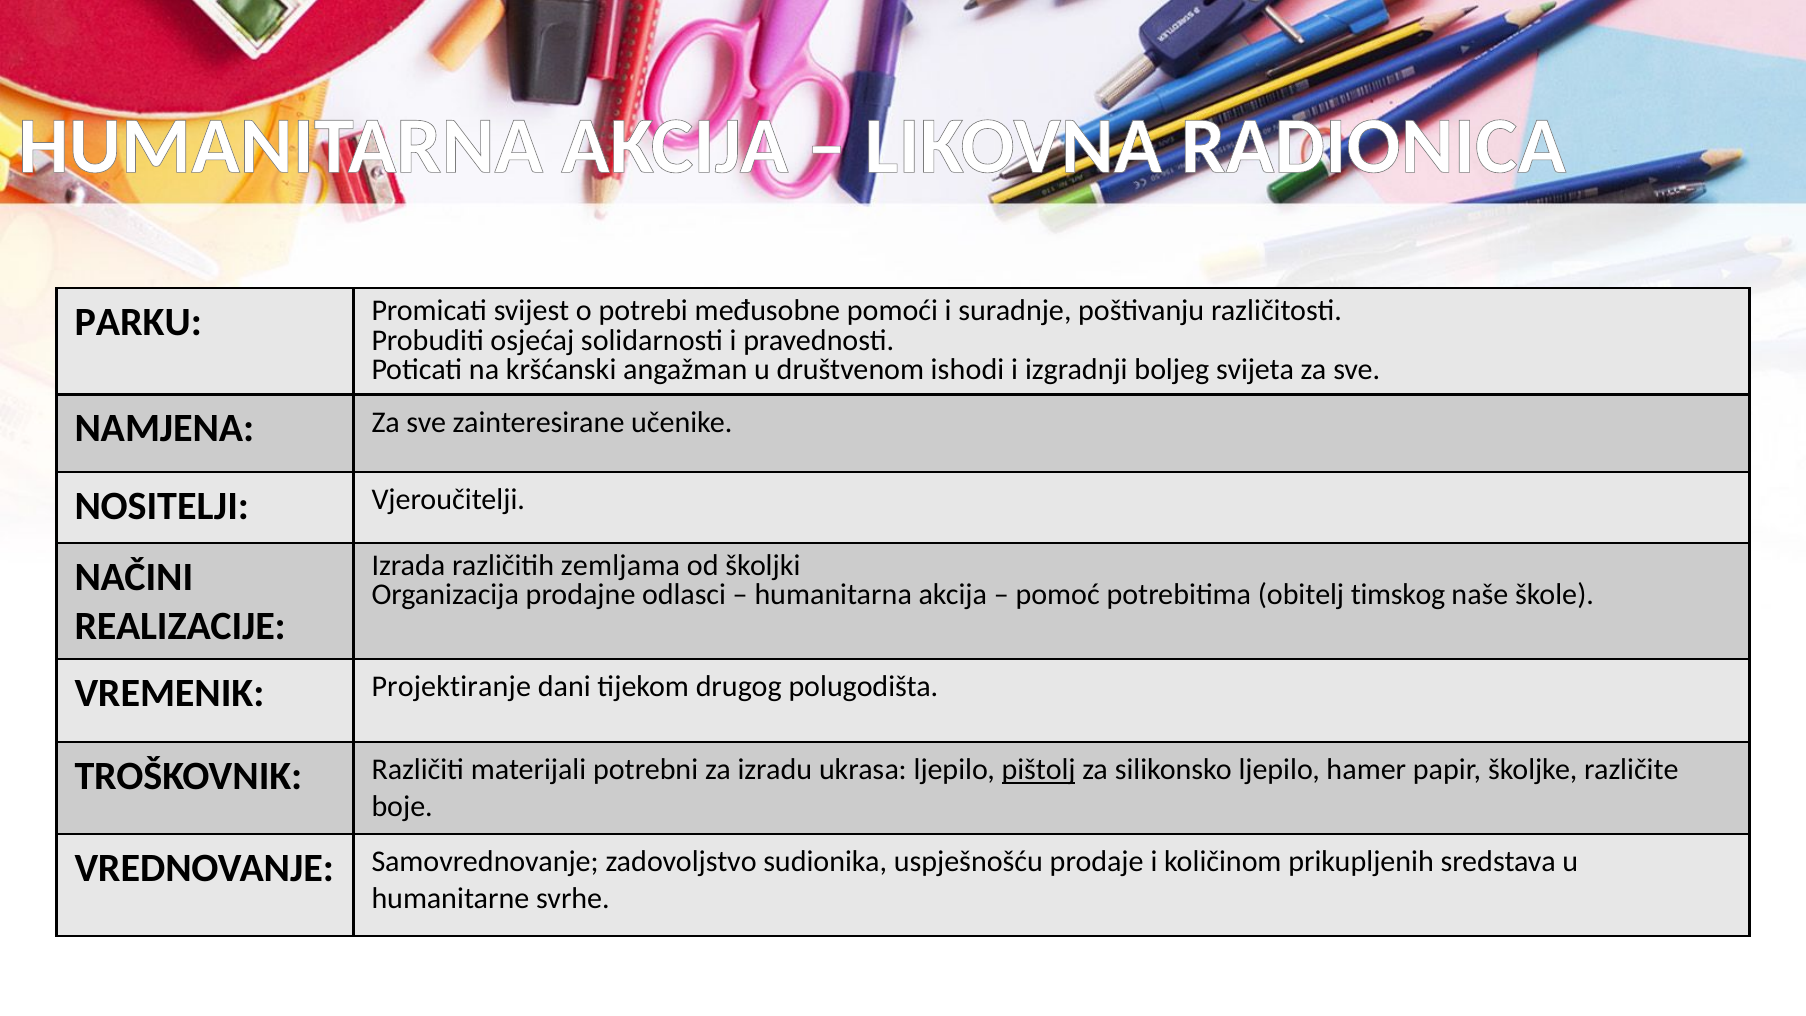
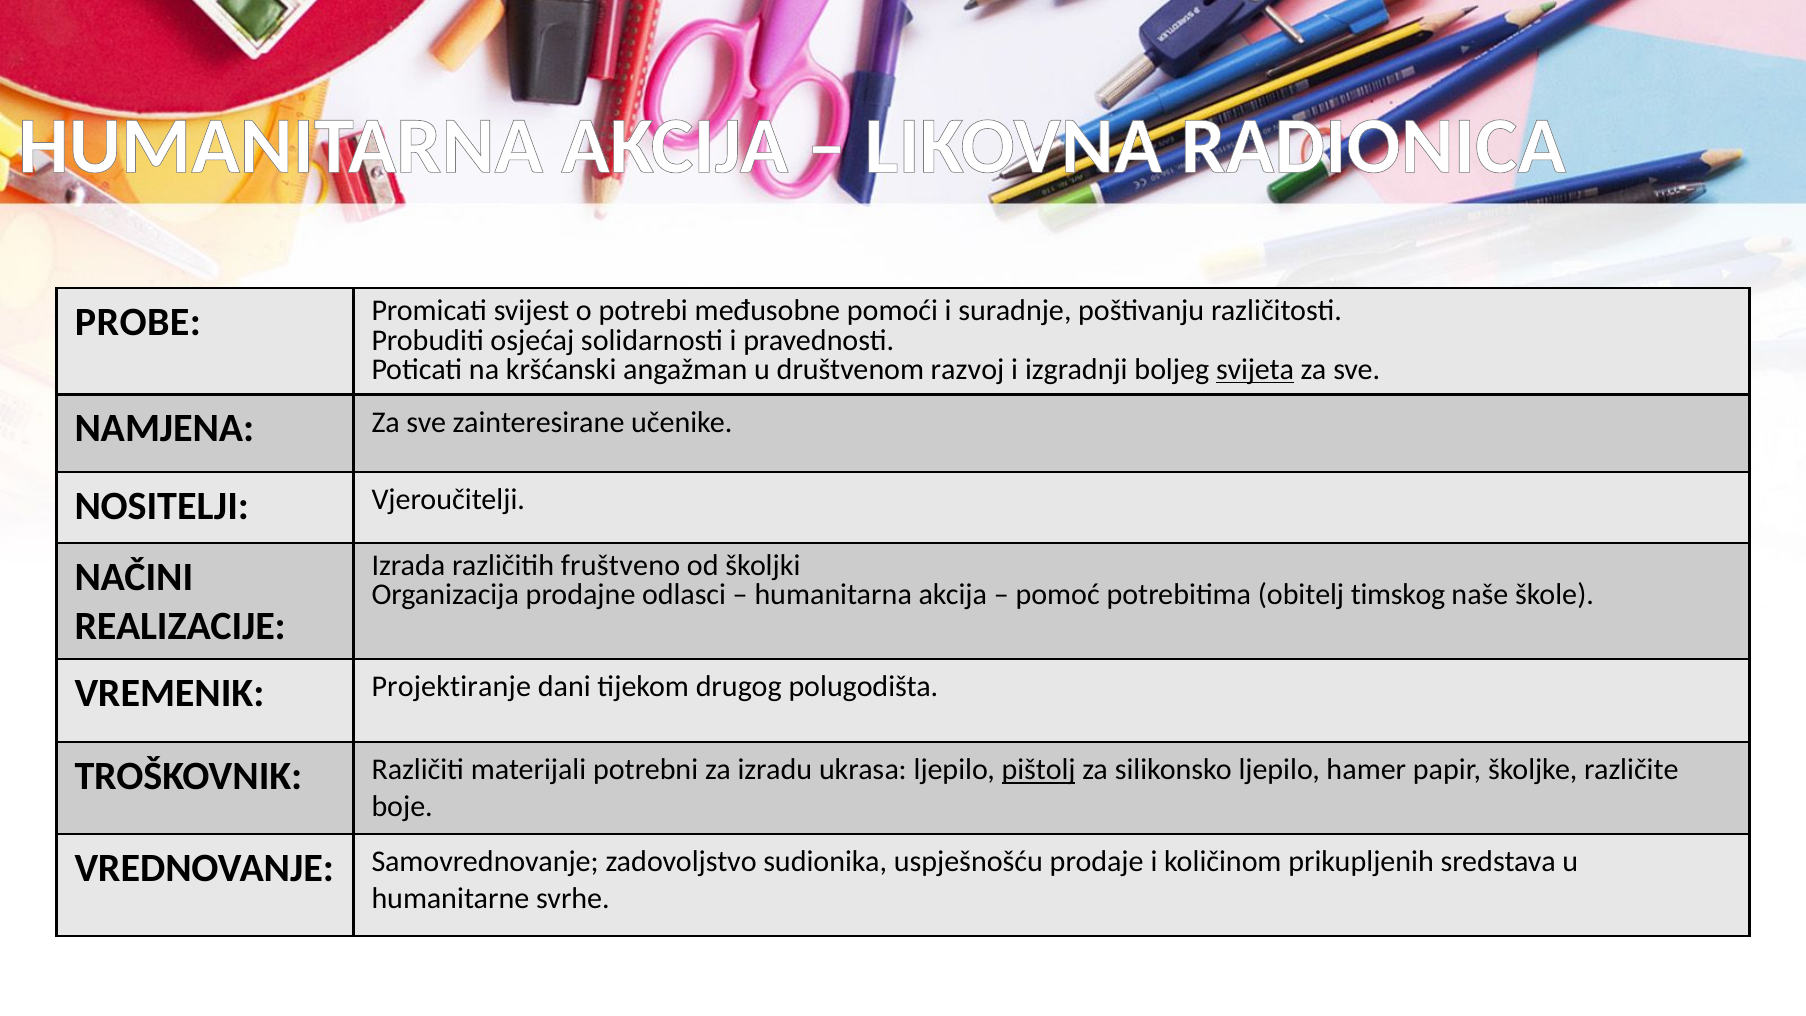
PARKU: PARKU -> PROBE (138, 322)
ishodi: ishodi -> razvoj (968, 369)
svijeta underline: none -> present (1255, 369)
zemljama: zemljama -> fruštveno (620, 565)
